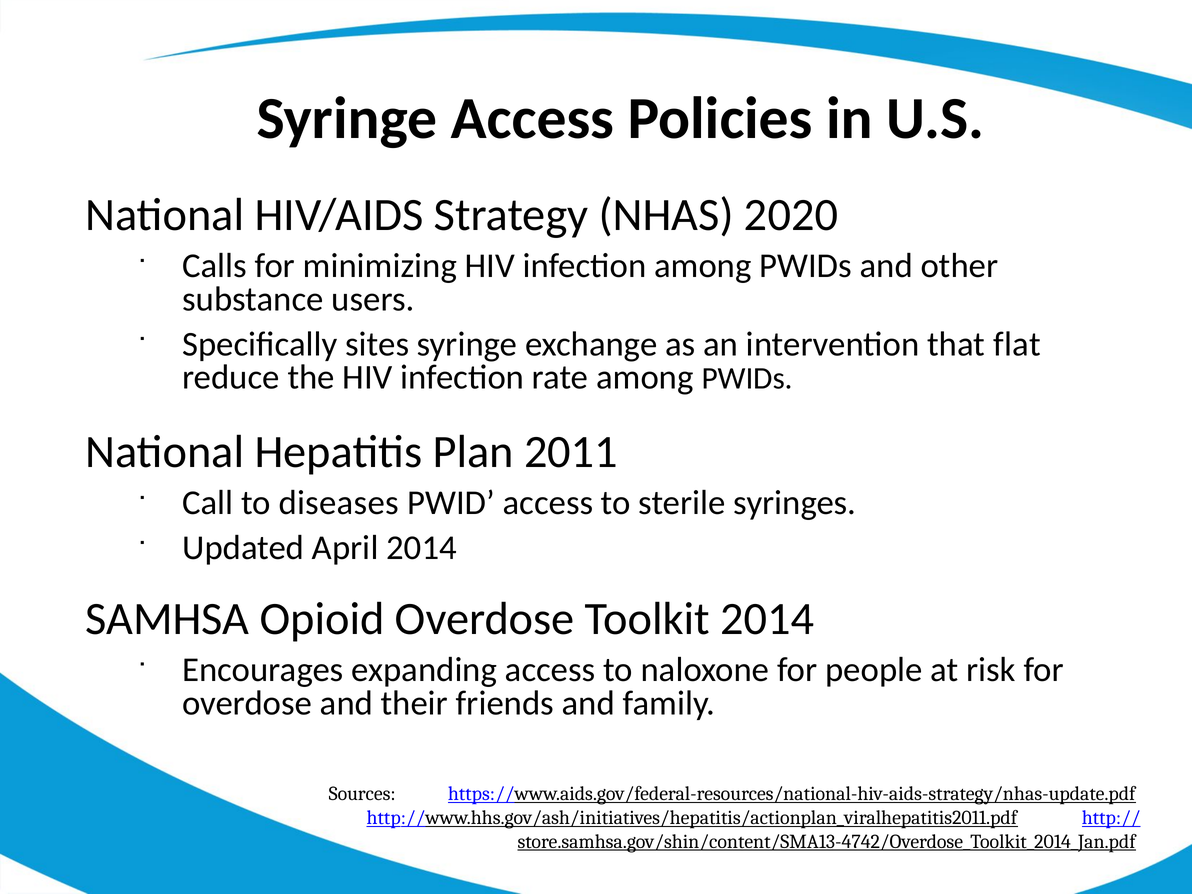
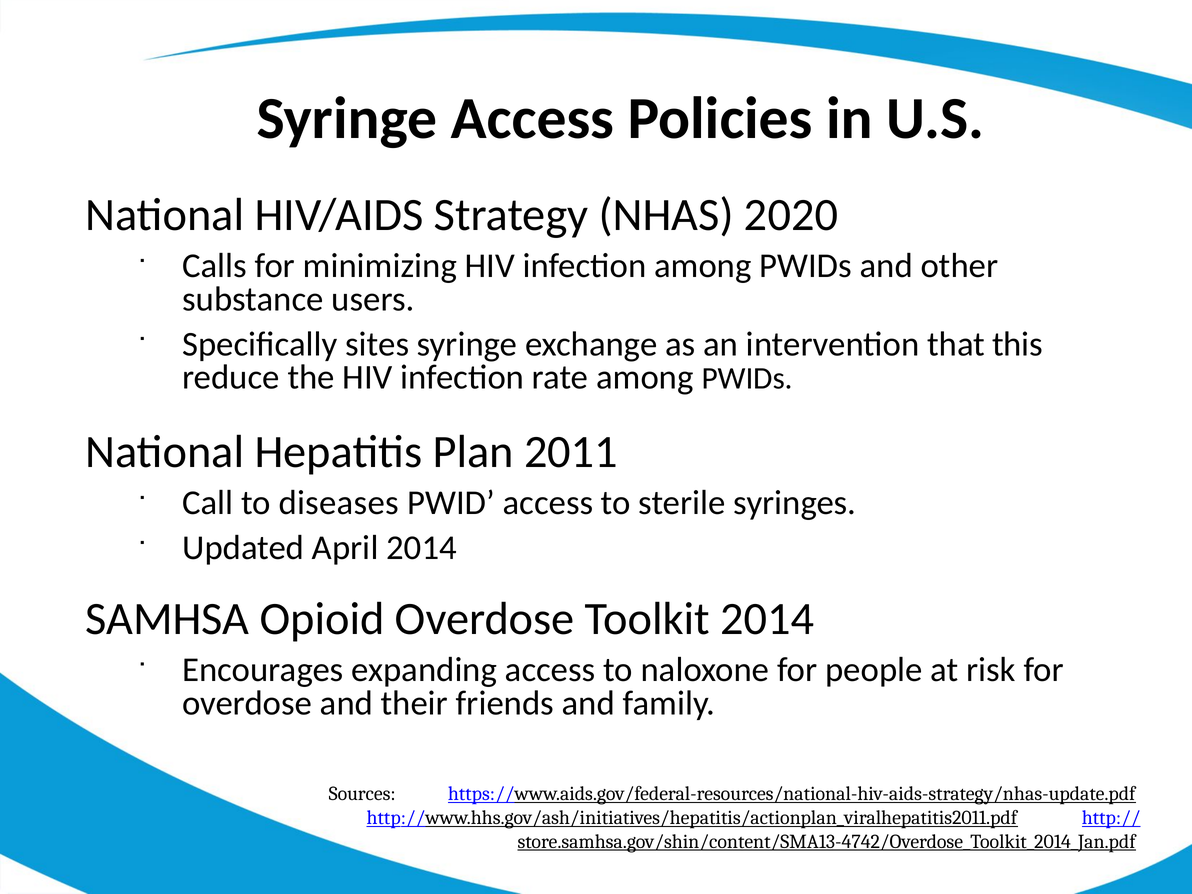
flat: flat -> this (1017, 344)
